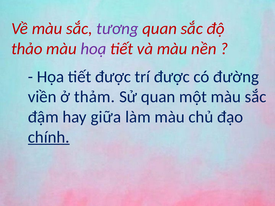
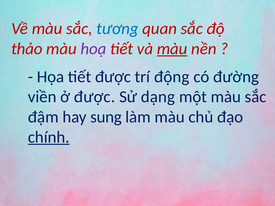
tương colour: purple -> blue (117, 29)
màu underline: none -> present (172, 49)
trí được: được -> động (172, 77)
ở thảm: thảm -> được (95, 97)
Sử quan: quan -> dạng (158, 97)
giữa: giữa -> sung (106, 117)
